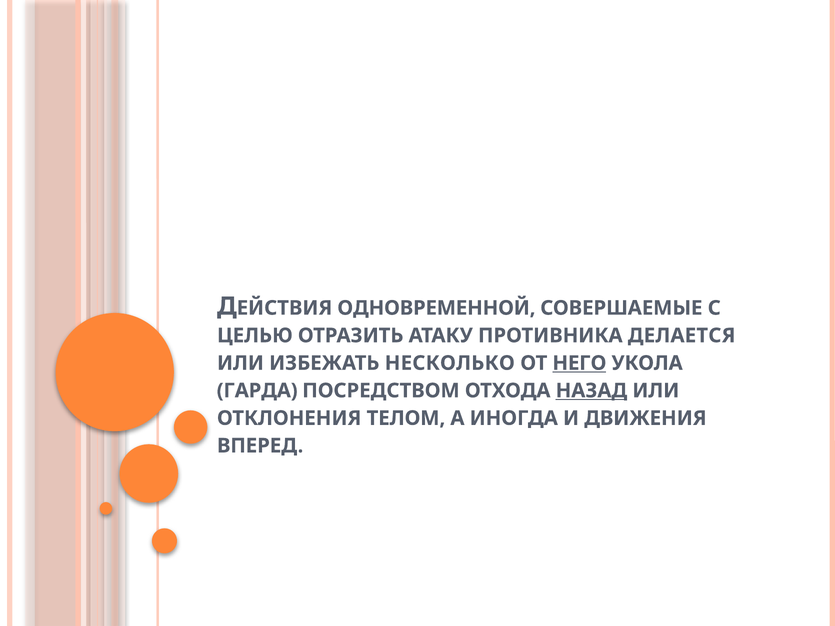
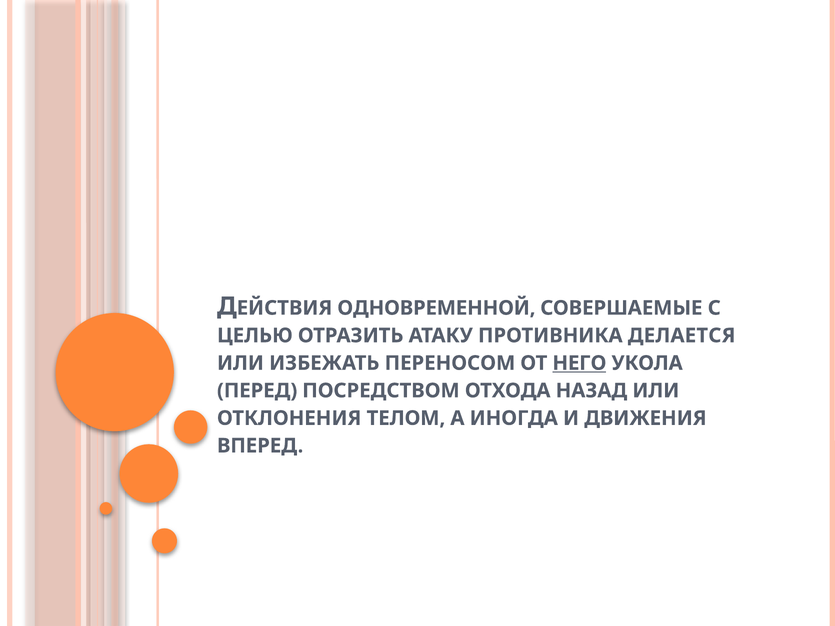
НЕСКОЛЬКО: НЕСКОЛЬКО -> ПЕРЕНОСОМ (450, 363)
ГАРДА: ГАРДА -> ПЕРЕД (257, 391)
НАЗАД underline: present -> none (591, 391)
